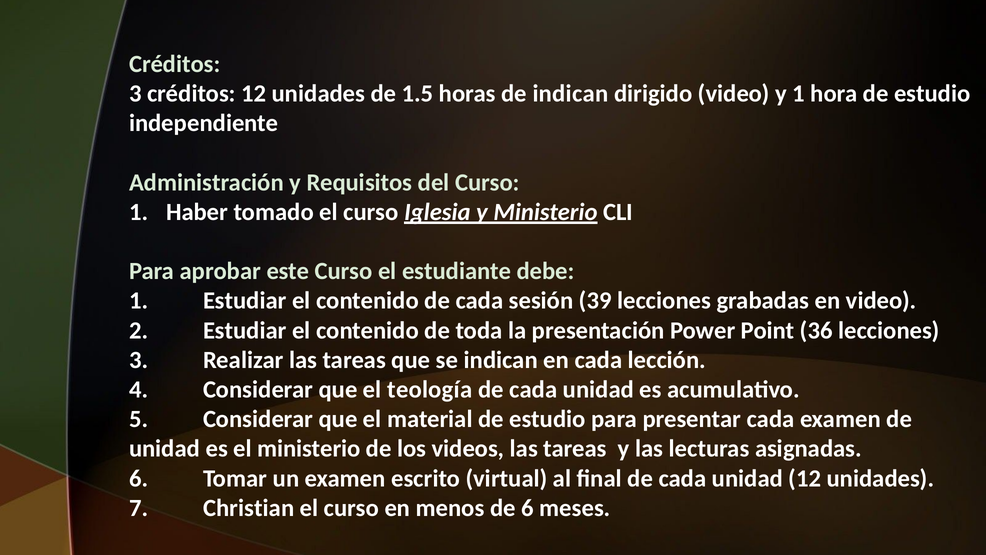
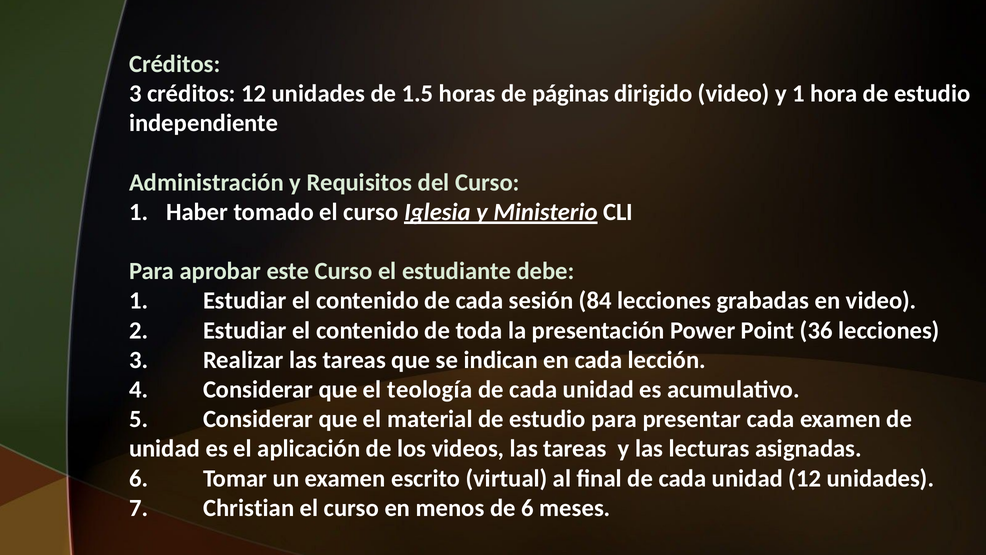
de indican: indican -> páginas (571, 94)
39: 39 -> 84 (595, 301)
el ministerio: ministerio -> aplicación (309, 449)
